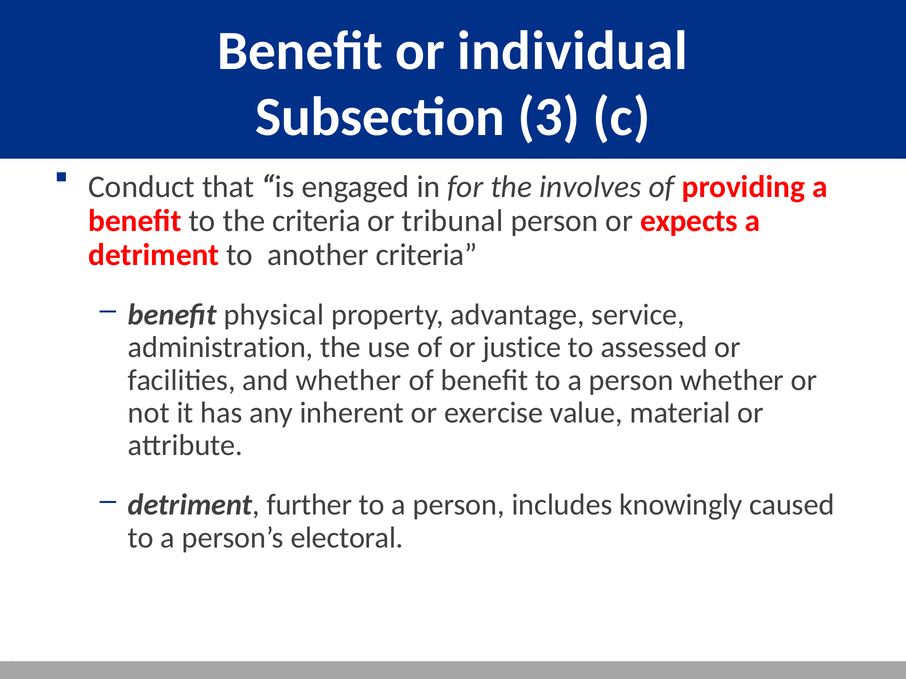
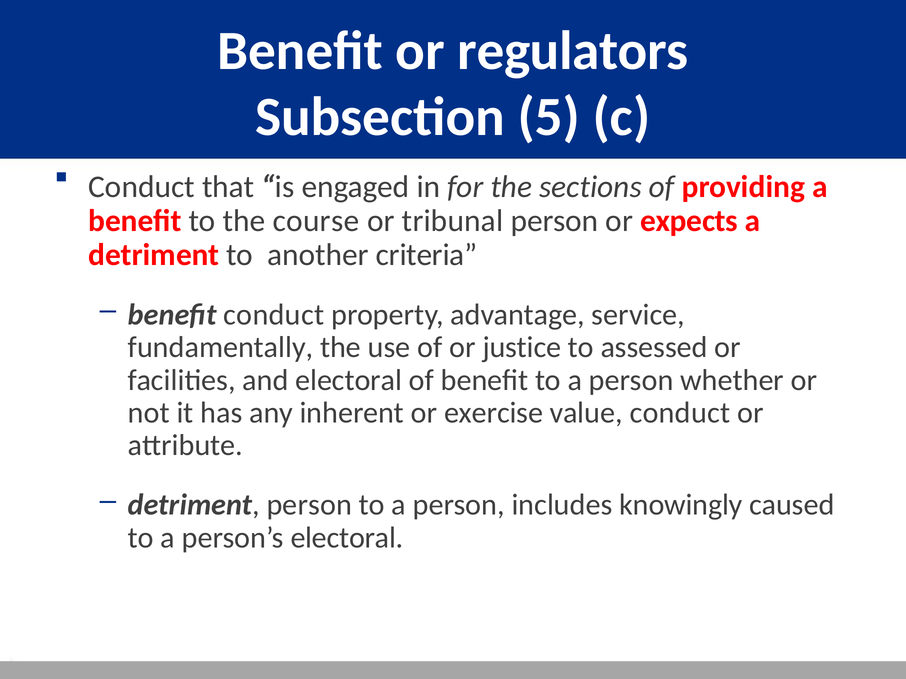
individual: individual -> regulators (573, 51)
3: 3 -> 5 (549, 117)
involves: involves -> sections (590, 187)
the criteria: criteria -> course (316, 221)
benefit physical: physical -> conduct (274, 315)
administration: administration -> fundamentally (221, 348)
and whether: whether -> electoral (349, 380)
value material: material -> conduct (680, 413)
detriment further: further -> person (309, 505)
